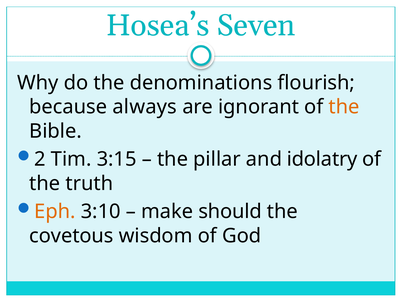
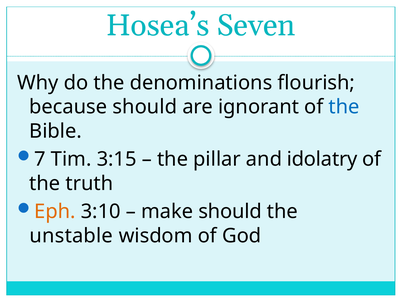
because always: always -> should (145, 107)
the colour: orange -> blue (344, 107)
2: 2 -> 7 (40, 159)
covetous: covetous -> unstable (71, 235)
